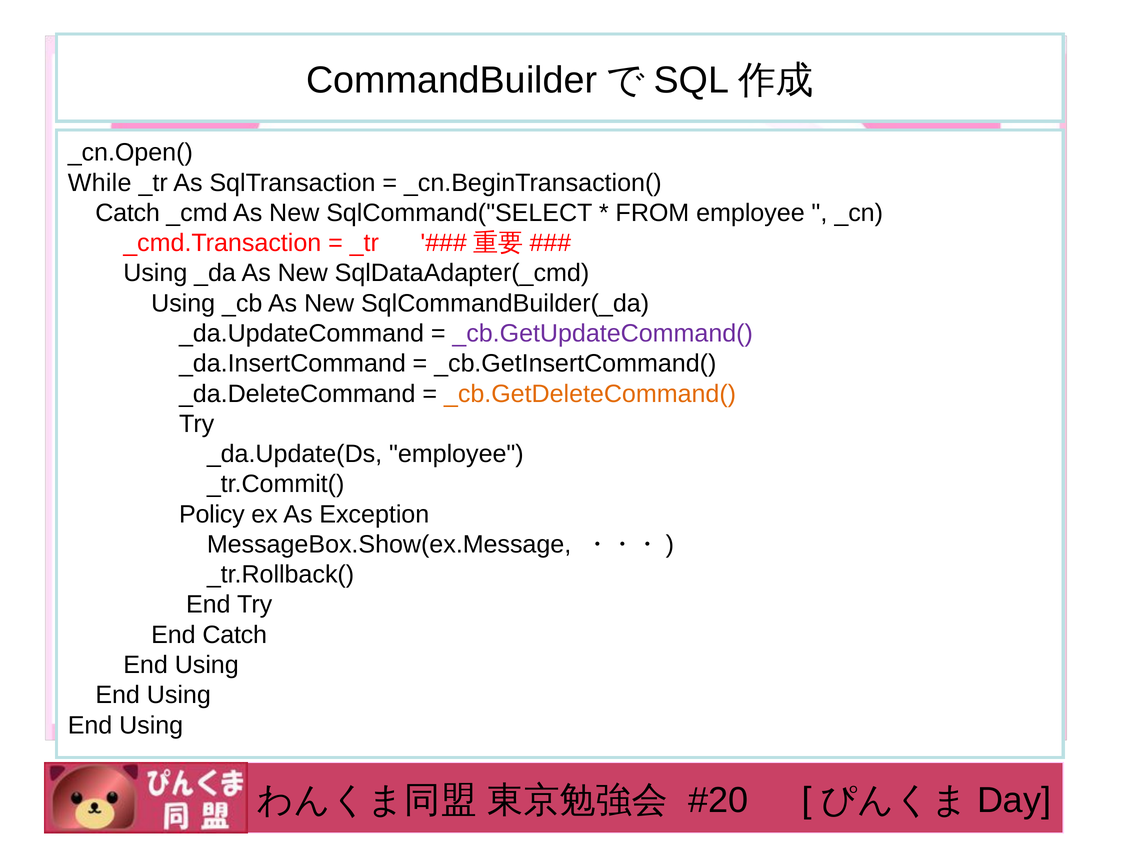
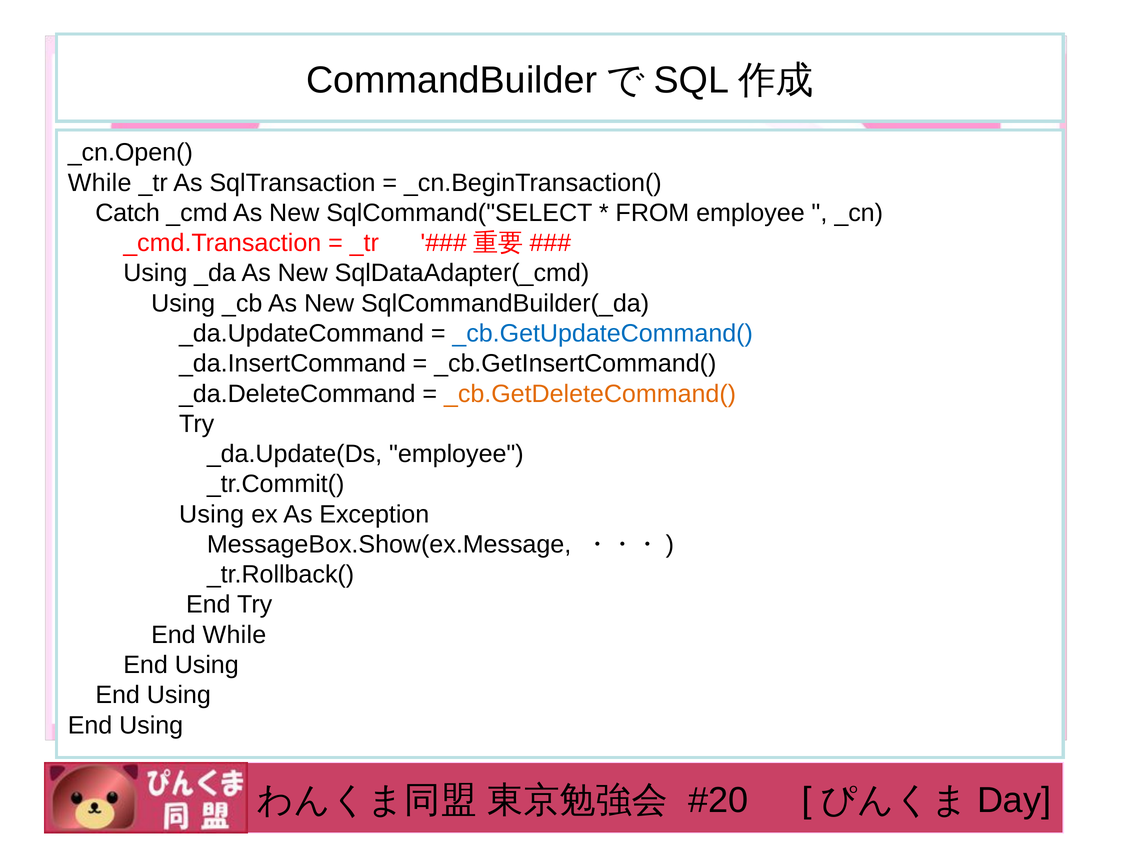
_cb.GetUpdateCommand( colour: purple -> blue (603, 333)
Policy: Policy -> Using (212, 514)
End Catch: Catch -> While (234, 634)
